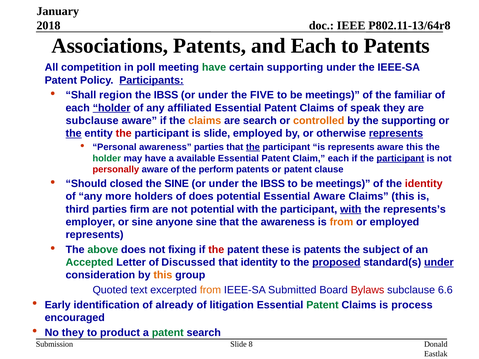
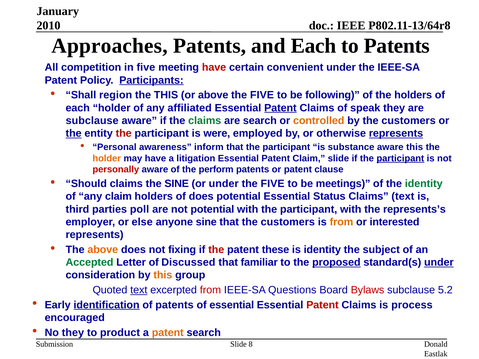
2018: 2018 -> 2010 (48, 26)
Associations: Associations -> Approaches (110, 46)
in poll: poll -> five (146, 67)
have colour: green -> red (214, 67)
certain supporting: supporting -> convenient (295, 67)
IBSS: IBSS -> THIS (166, 95)
under: under -> above (213, 95)
meetings: meetings -> following (332, 95)
the familiar: familiar -> holders (413, 95)
holder underline: present -> none (112, 108)
Patent underline: none -> present (280, 108)
claims colour: orange -> green (205, 121)
by the supporting: supporting -> customers (409, 121)
is slide: slide -> were (217, 133)
awareness parties: parties -> inform (209, 147)
the underline: present -> none (253, 147)
is represents: represents -> substance (351, 147)
holder colour: green -> orange (107, 158)
available: available -> litigation (196, 158)
Claim each: each -> slide (338, 158)
Should closed: closed -> claims (126, 184)
IBSS: IBSS -> FIVE (273, 184)
identity colour: red -> green (424, 184)
any more: more -> claim (118, 197)
Essential Aware: Aware -> Status (329, 197)
Claims this: this -> text (403, 197)
firm: firm -> poll (140, 209)
with underline: present -> none (351, 209)
or sine: sine -> else (142, 222)
that the awareness: awareness -> customers (288, 222)
or employed: employed -> interested (395, 222)
above colour: green -> orange (103, 250)
is patents: patents -> identity (322, 250)
that identity: identity -> familiar (259, 263)
text underline: none -> present (139, 290)
from colour: orange -> red (210, 290)
Submitted: Submitted -> Questions (292, 290)
6.6: 6.6 -> 5.2 (445, 290)
identification underline: none -> present (107, 305)
of already: already -> patents (175, 305)
of litigation: litigation -> essential (232, 305)
Patent colour: green -> red (322, 305)
patent colour: green -> orange (168, 333)
